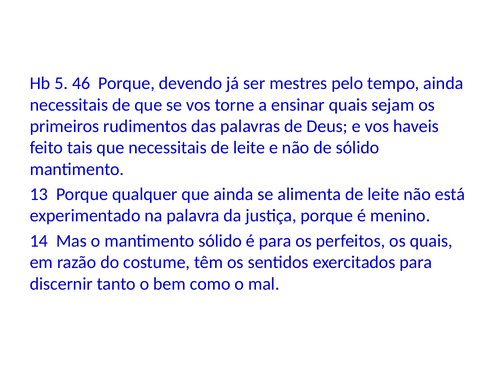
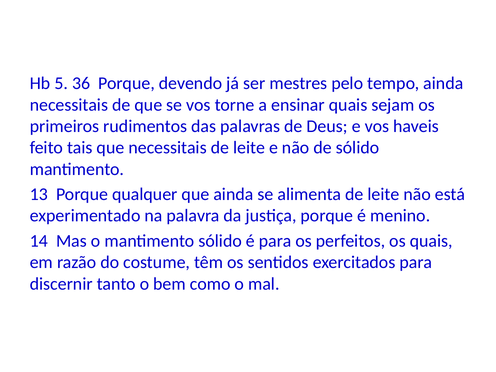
46: 46 -> 36 (81, 83)
